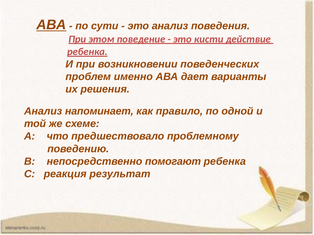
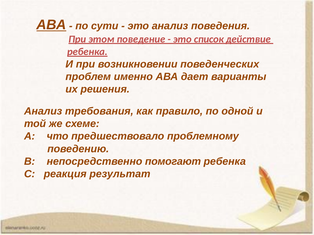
кисти: кисти -> список (209, 39)
напоминает: напоминает -> требования (99, 111)
